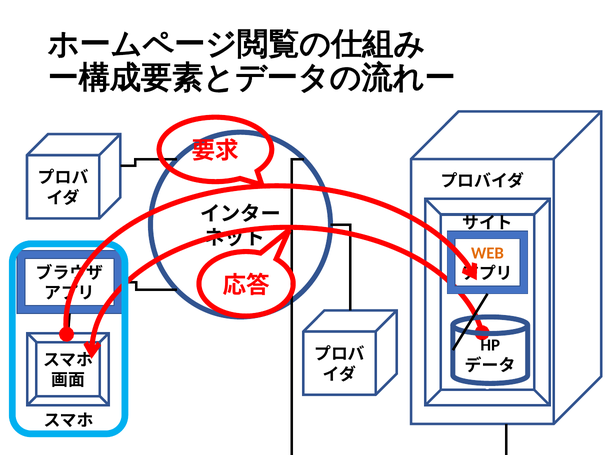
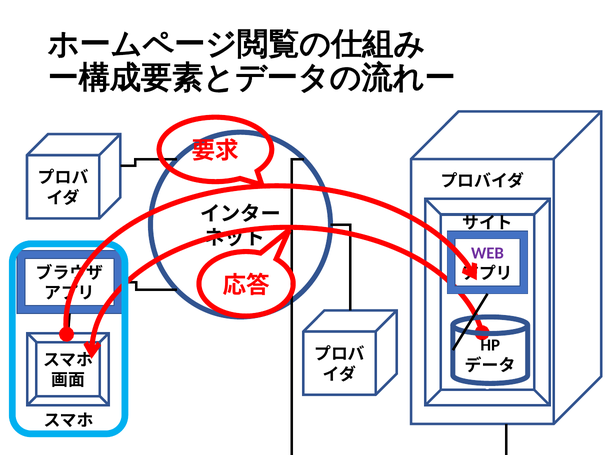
WEB colour: orange -> purple (487, 253)
